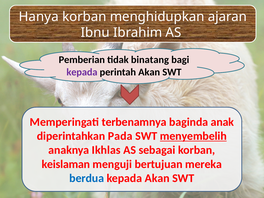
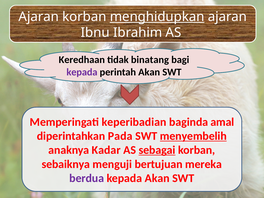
Hanya: Hanya -> Ajaran (39, 17)
menghidupkan underline: none -> present (157, 17)
Pemberian: Pemberian -> Keredhaan (82, 60)
terbenamnya: terbenamnya -> keperibadian (134, 122)
anak: anak -> amal (222, 122)
Ikhlas: Ikhlas -> Kadar (106, 150)
sebagai underline: none -> present (157, 150)
keislaman: keislaman -> sebaiknya (66, 164)
berdua colour: blue -> purple (87, 178)
